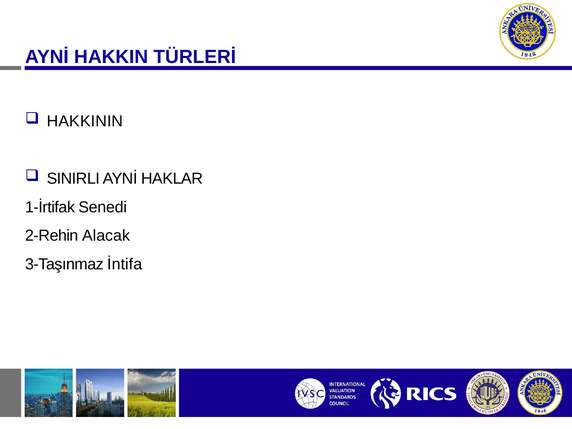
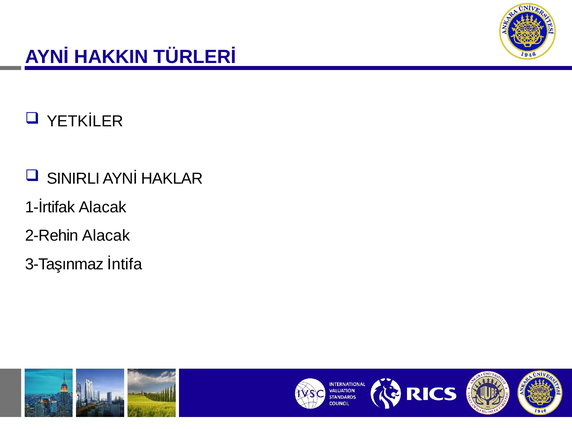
HAKKININ: HAKKININ -> YETKİLER (85, 121)
1-İrtifak Senedi: Senedi -> Alacak (103, 207)
